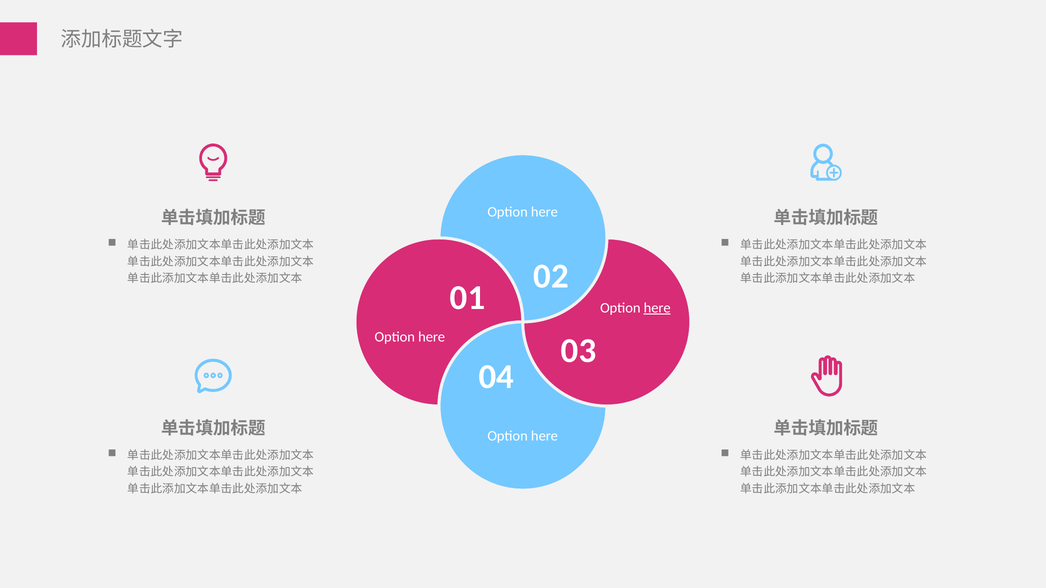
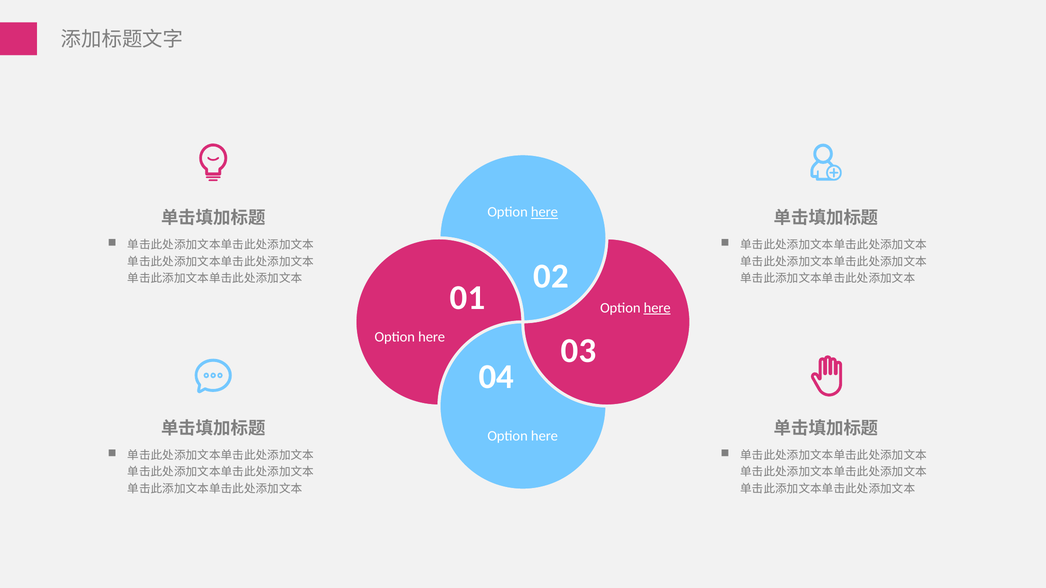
here underline: none -> present (544, 212)
